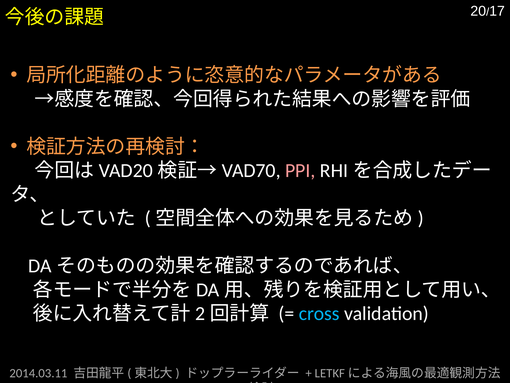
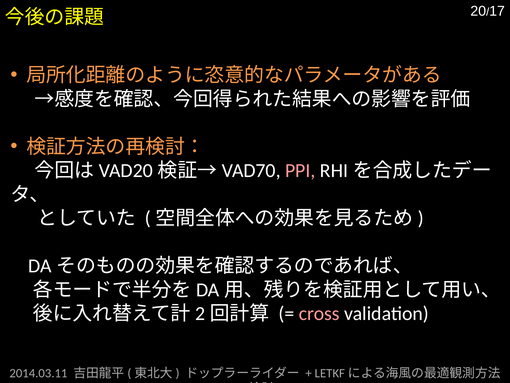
cross colour: light blue -> pink (319, 313)
